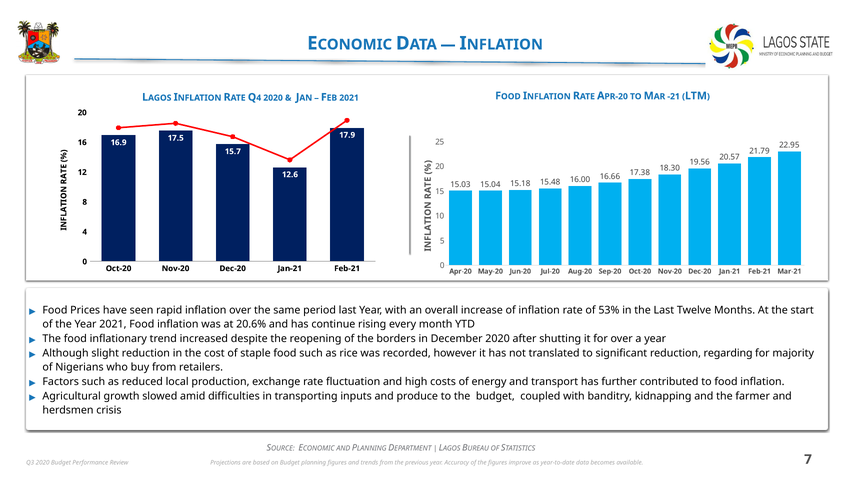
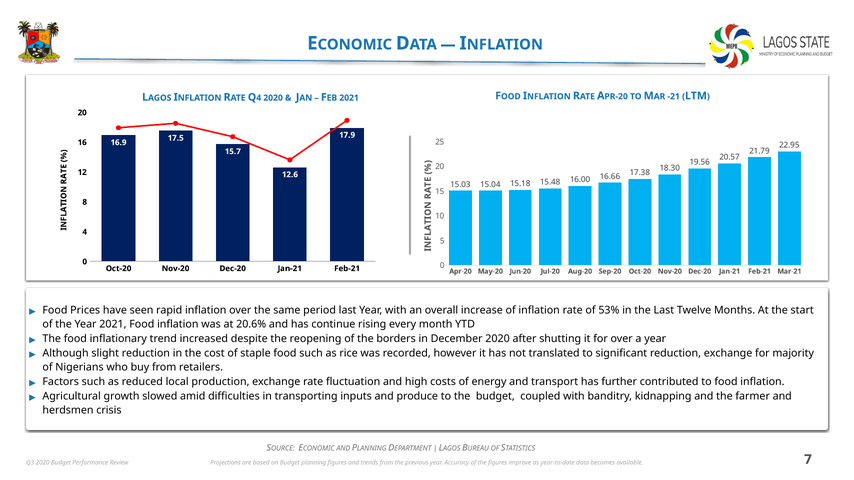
reduction regarding: regarding -> exchange (728, 354)
